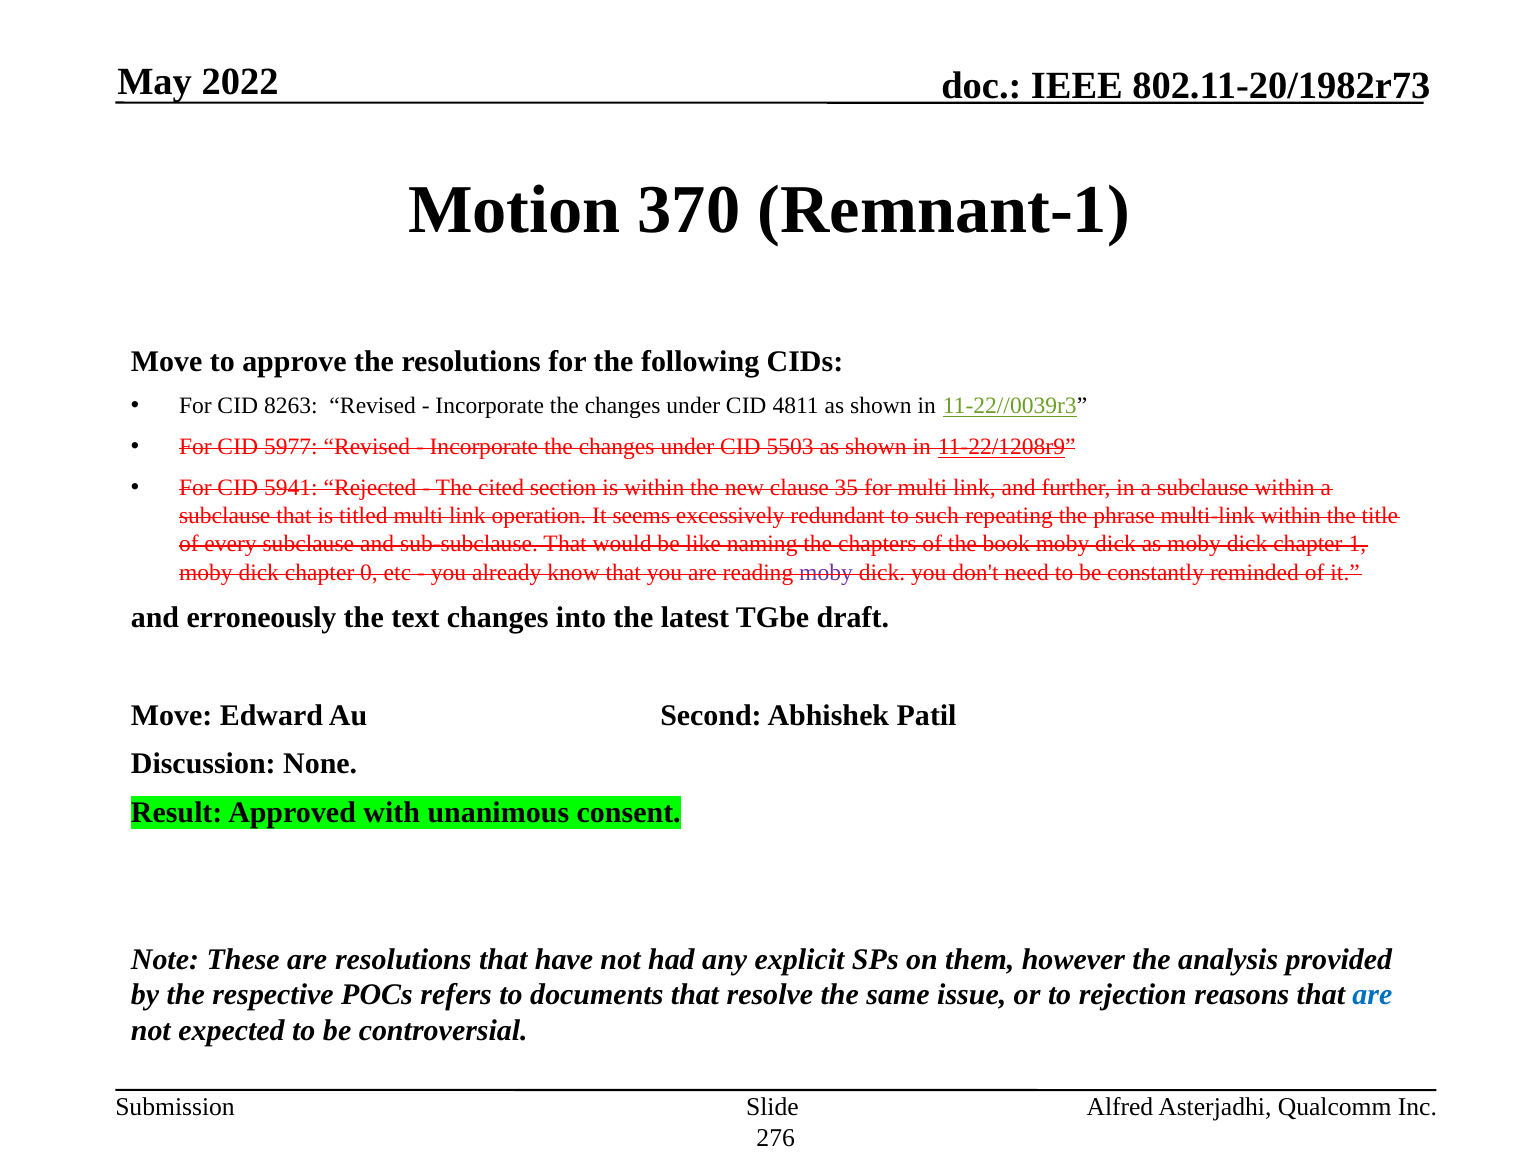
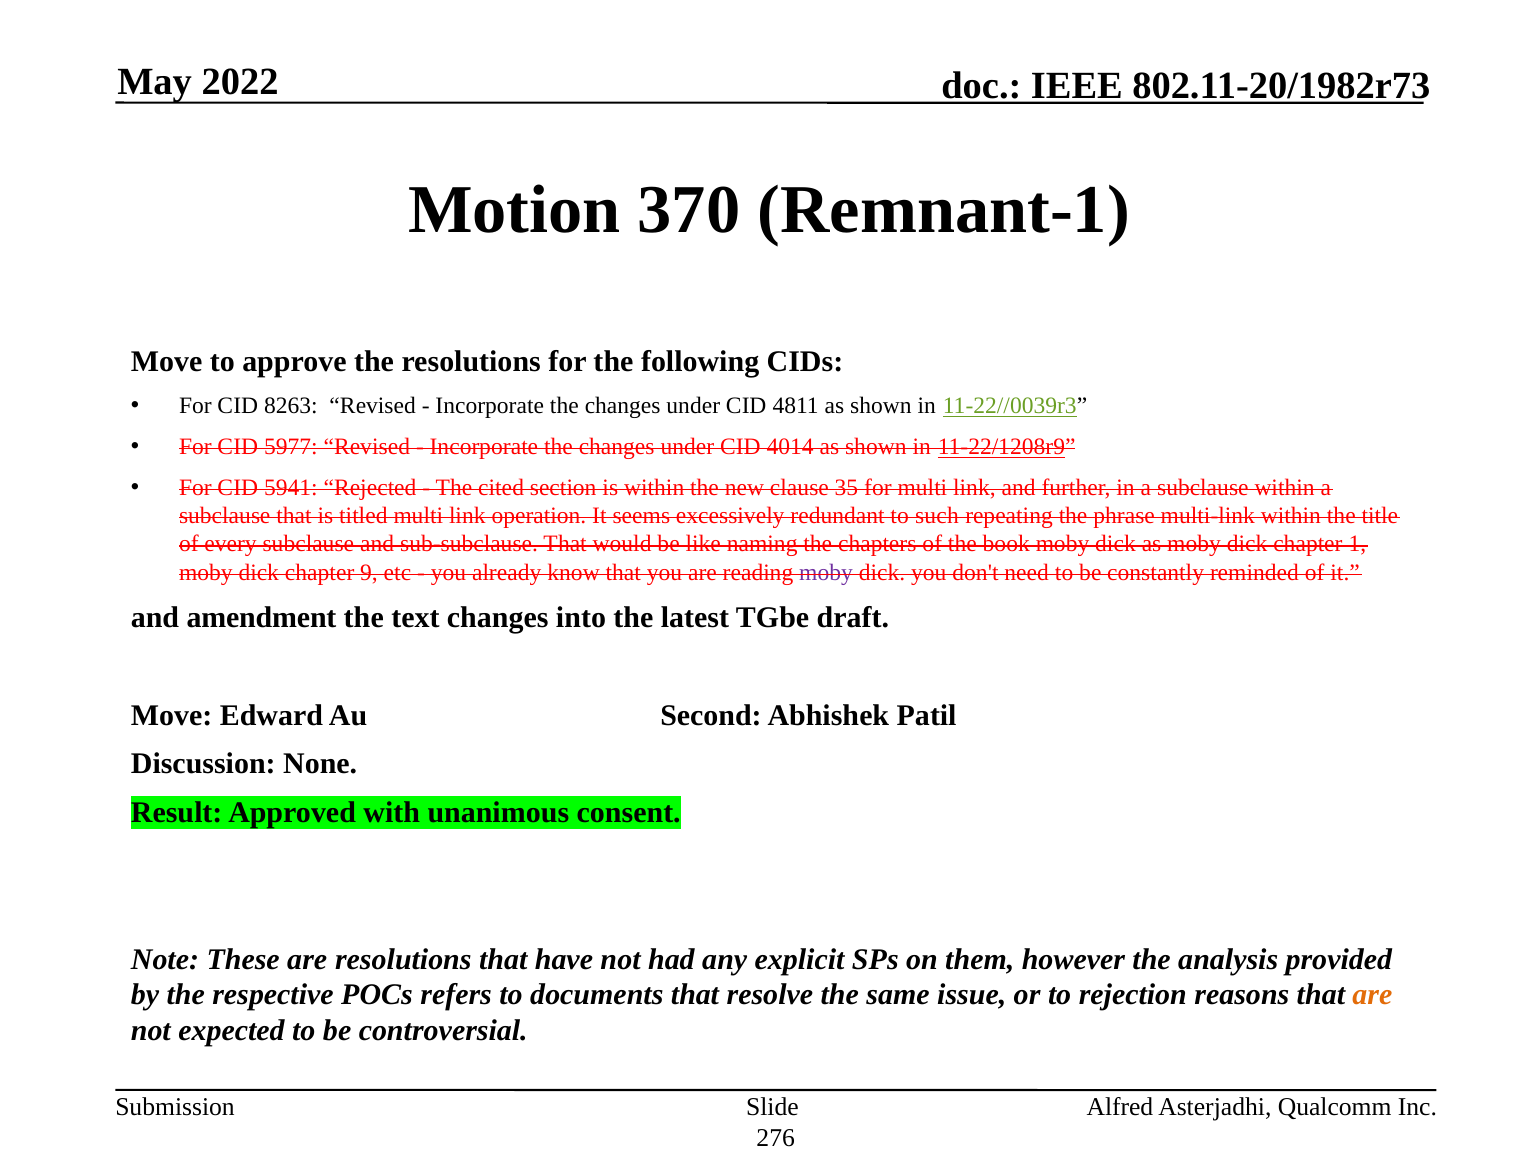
5503: 5503 -> 4014 (790, 447)
0: 0 -> 9 (369, 573)
erroneously: erroneously -> amendment (262, 618)
are colour: blue -> orange (1372, 995)
